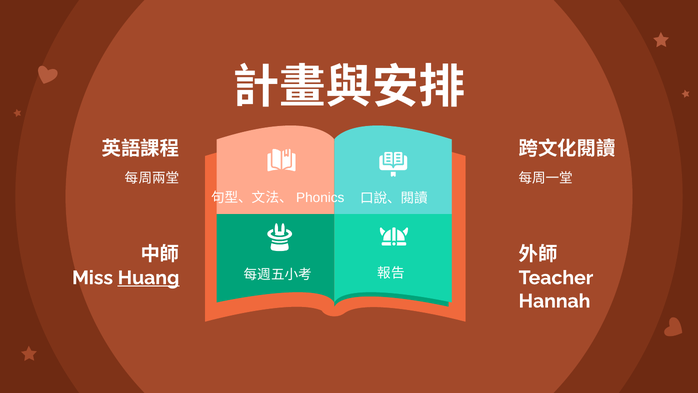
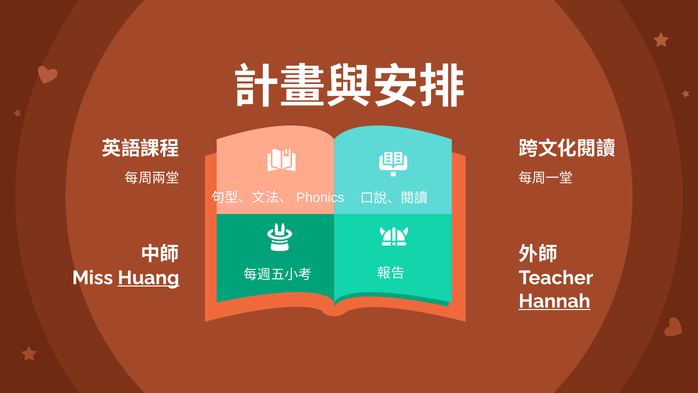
Hannah underline: none -> present (555, 301)
